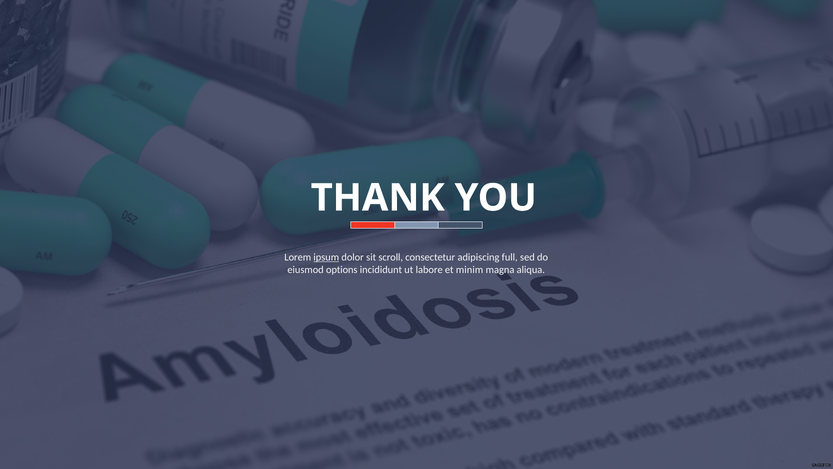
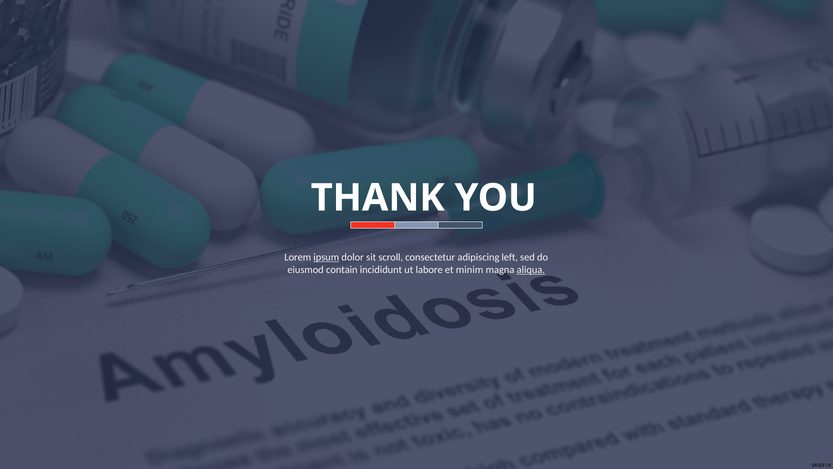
full: full -> left (510, 257)
options: options -> contain (342, 270)
aliqua underline: none -> present (531, 270)
